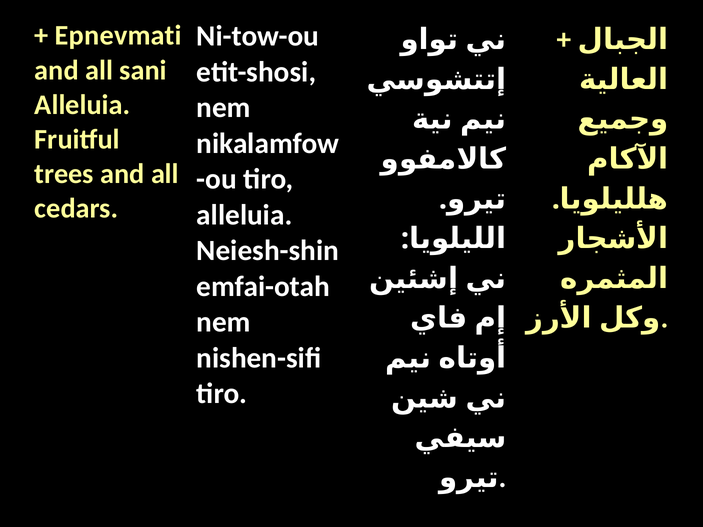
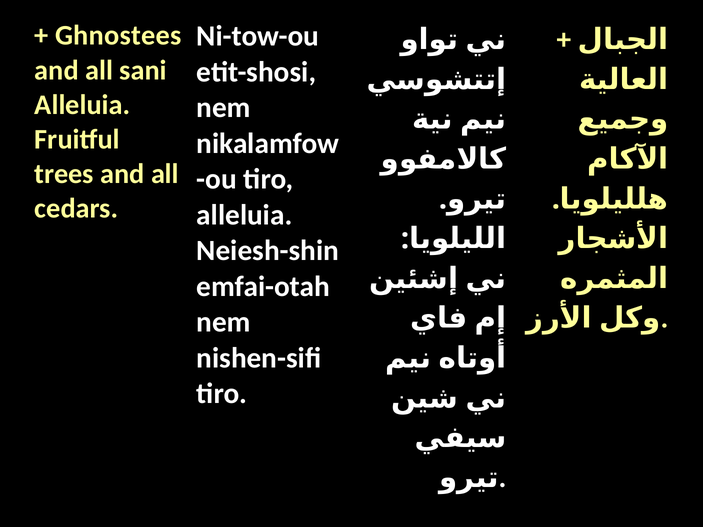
Epnevmati: Epnevmati -> Ghnostees (118, 36)
